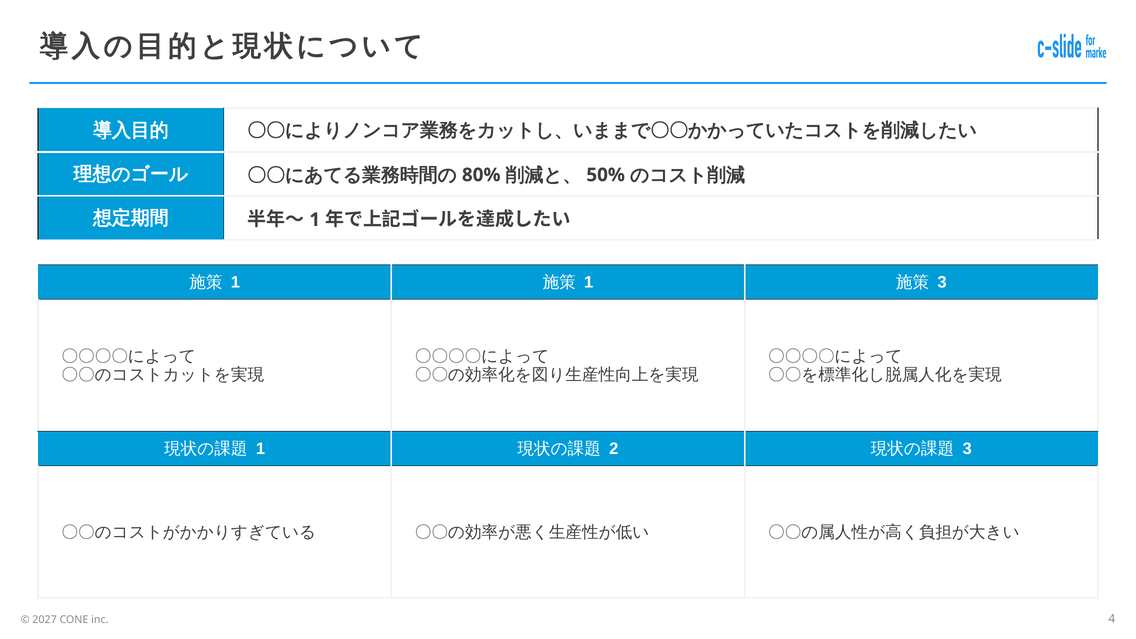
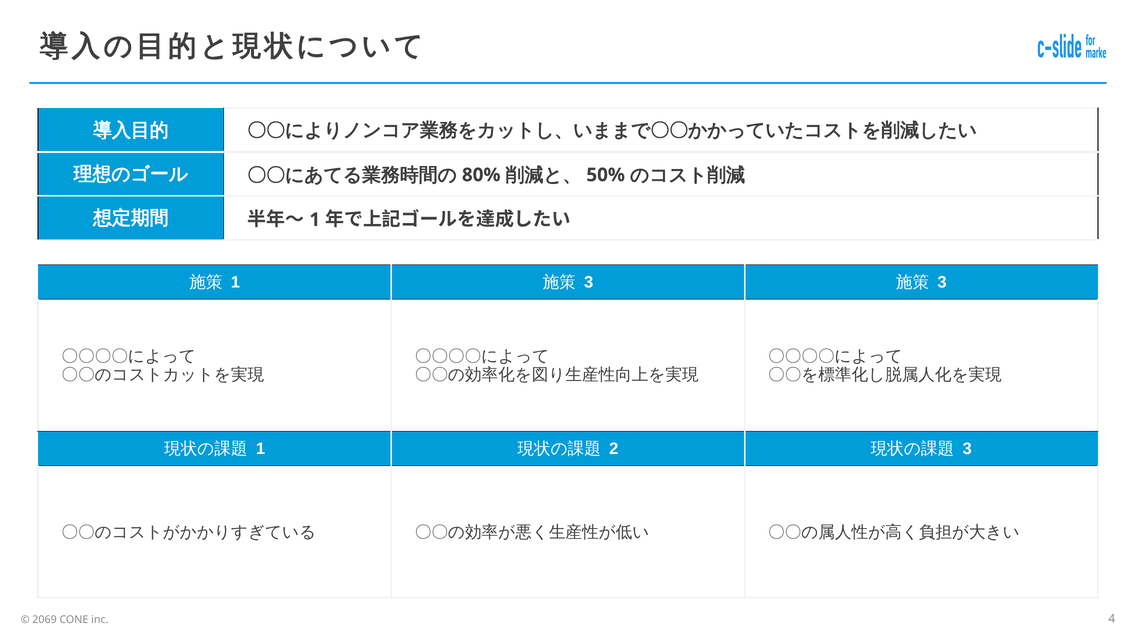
1: 1 -> 3 (589, 282)
2027: 2027 -> 2069 (45, 620)
